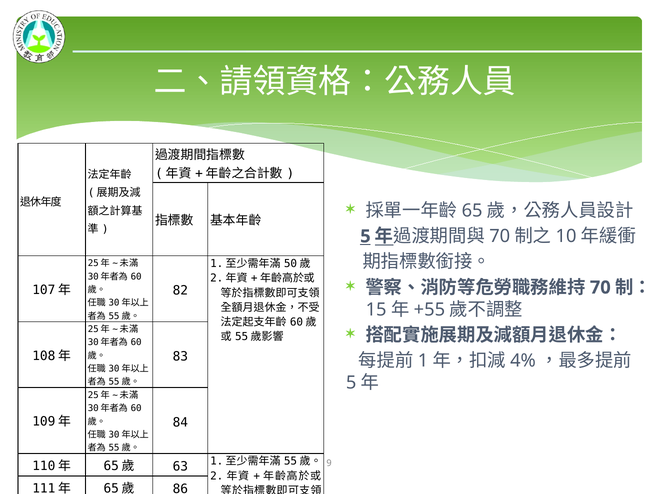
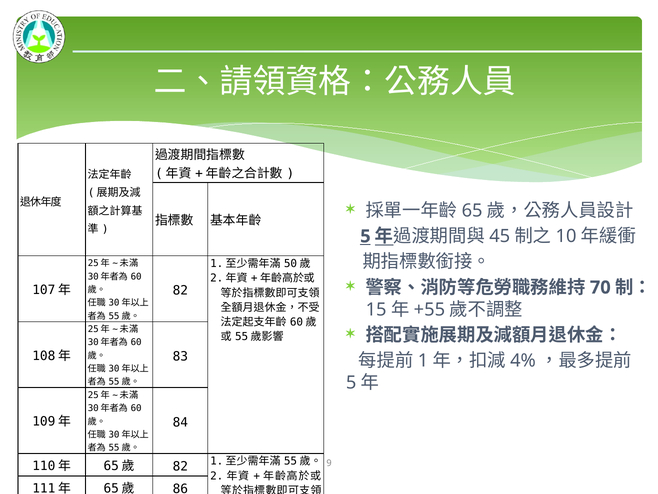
70: 70 -> 45 (500, 236)
63: 63 -> 82 (180, 466)
